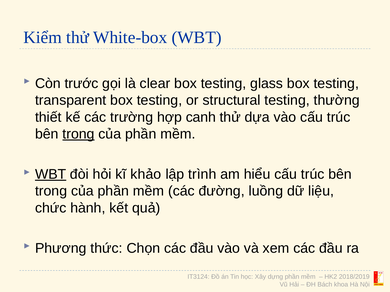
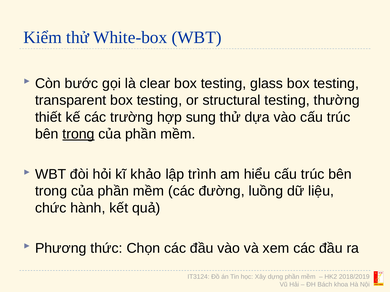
trước: trước -> bước (81, 84)
canh: canh -> sung (201, 117)
WBT underline: present -> none (51, 174)
